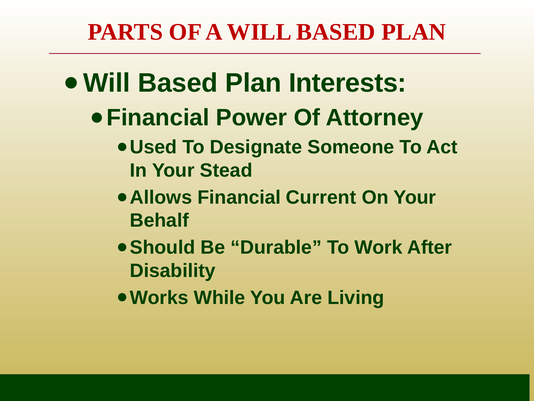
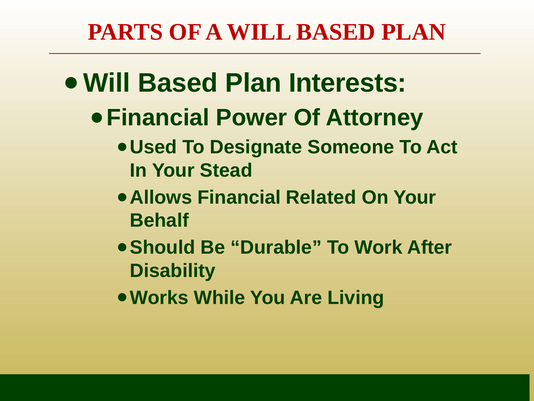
Current: Current -> Related (321, 197)
